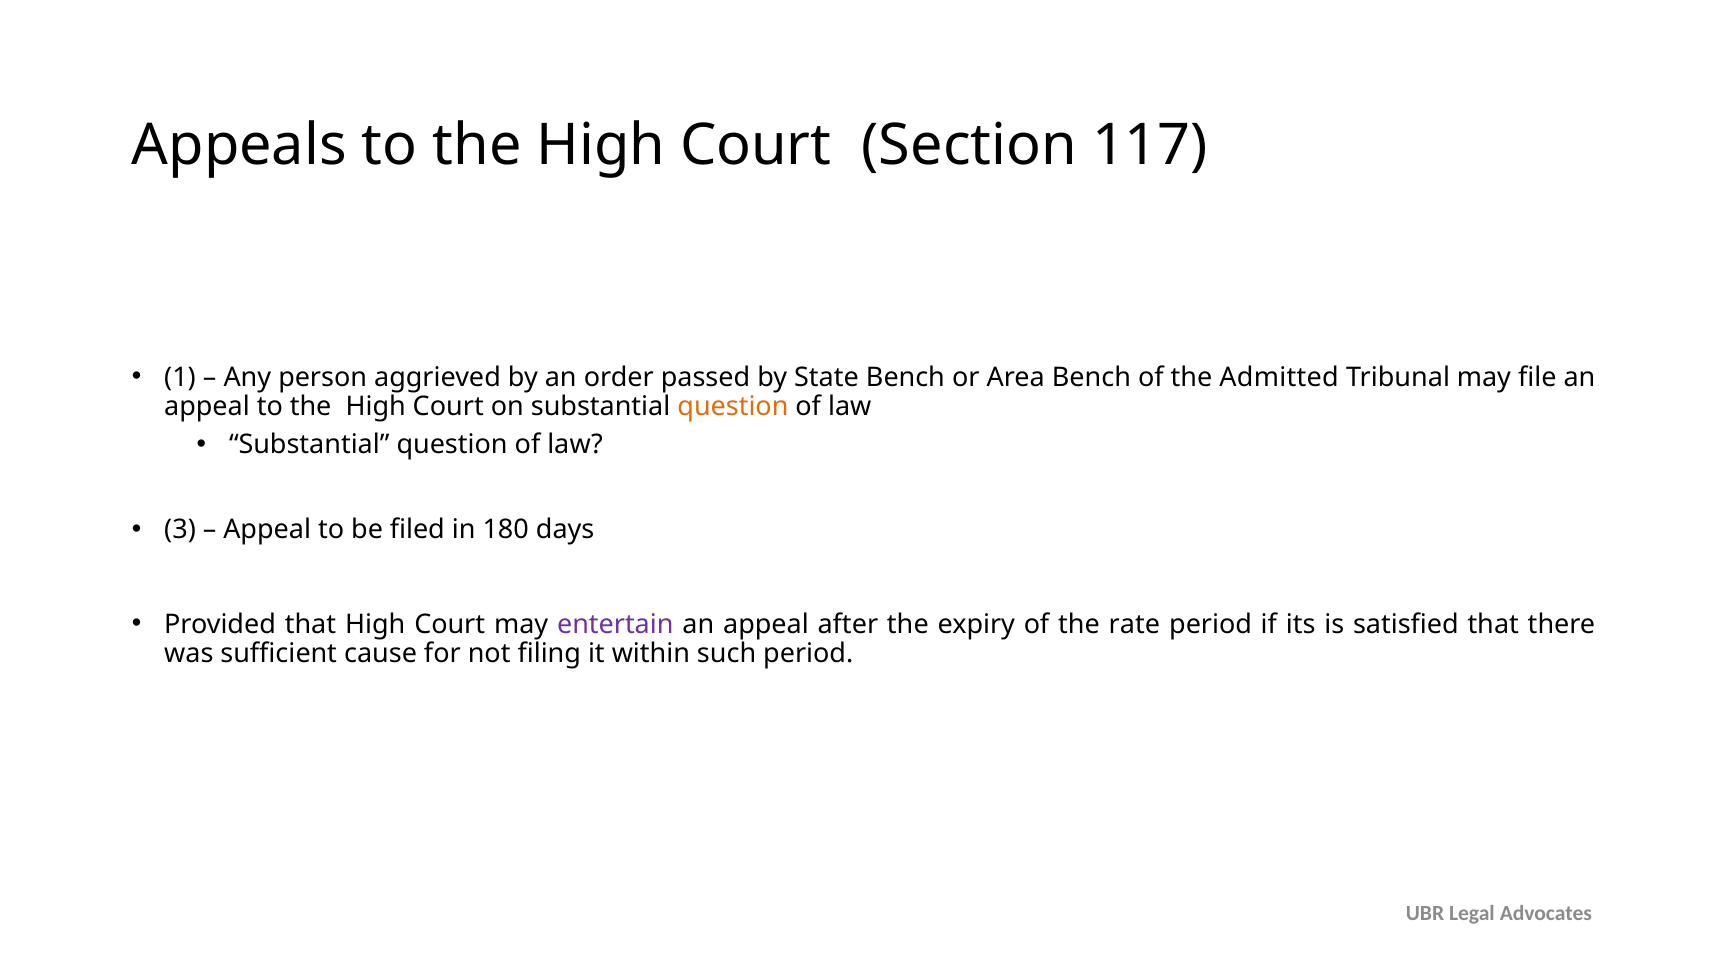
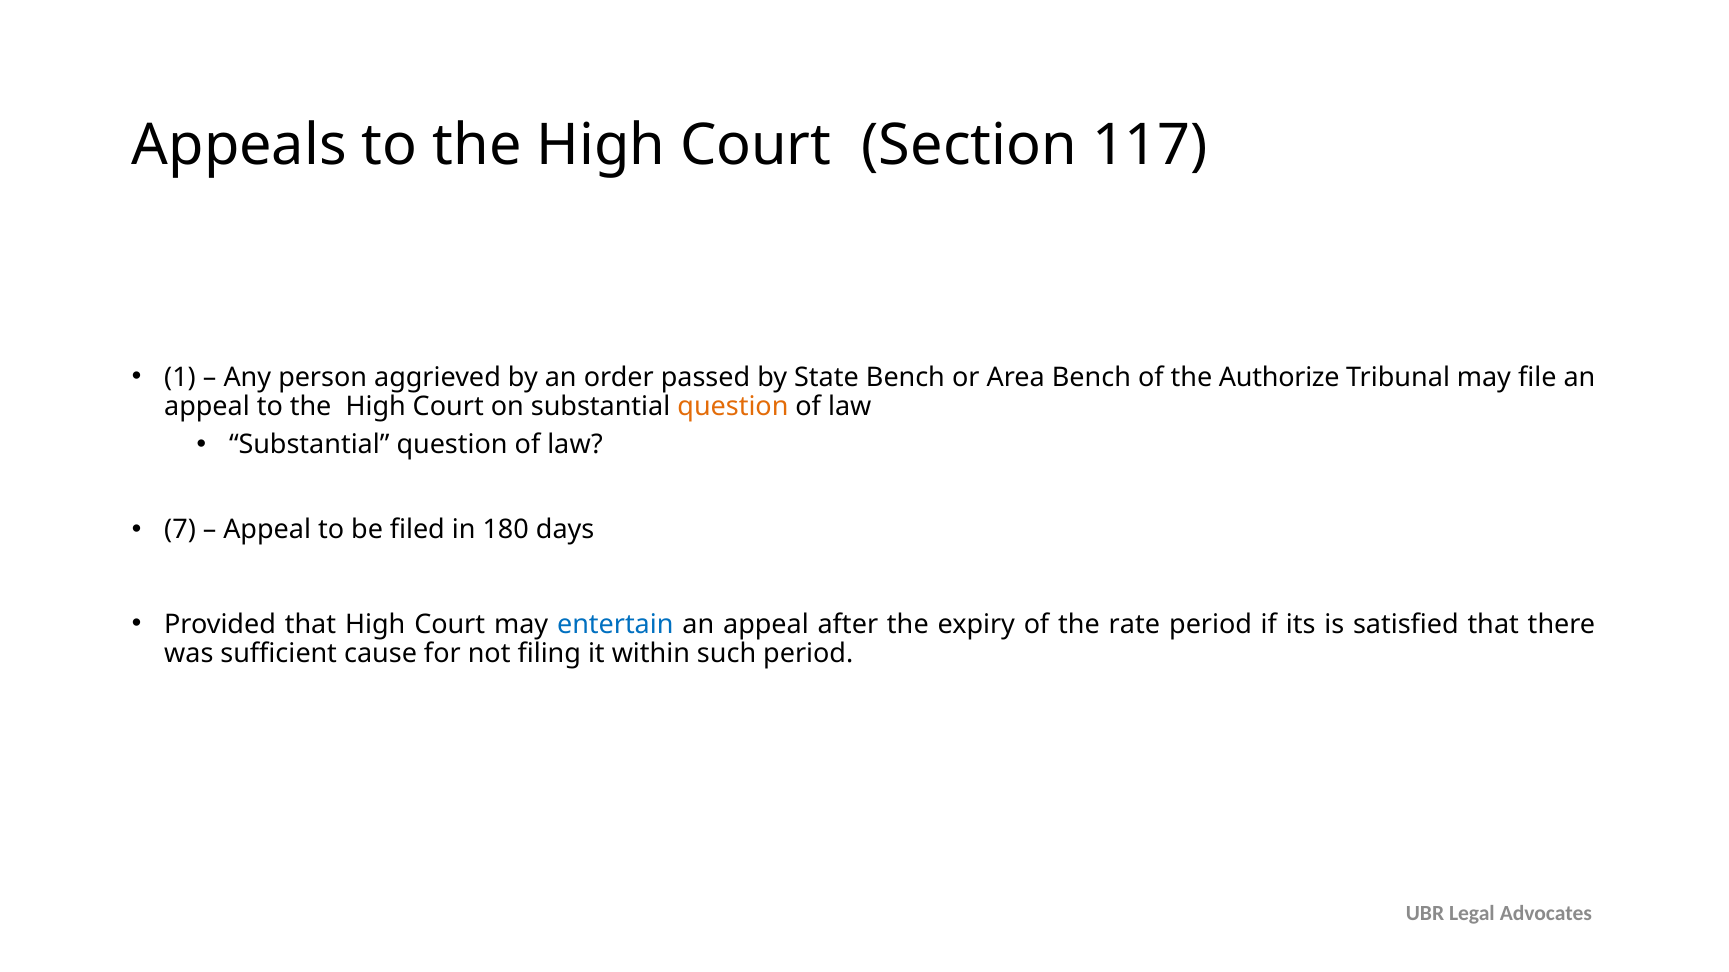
Admitted: Admitted -> Authorize (1279, 377)
3: 3 -> 7 (180, 530)
entertain colour: purple -> blue (615, 625)
